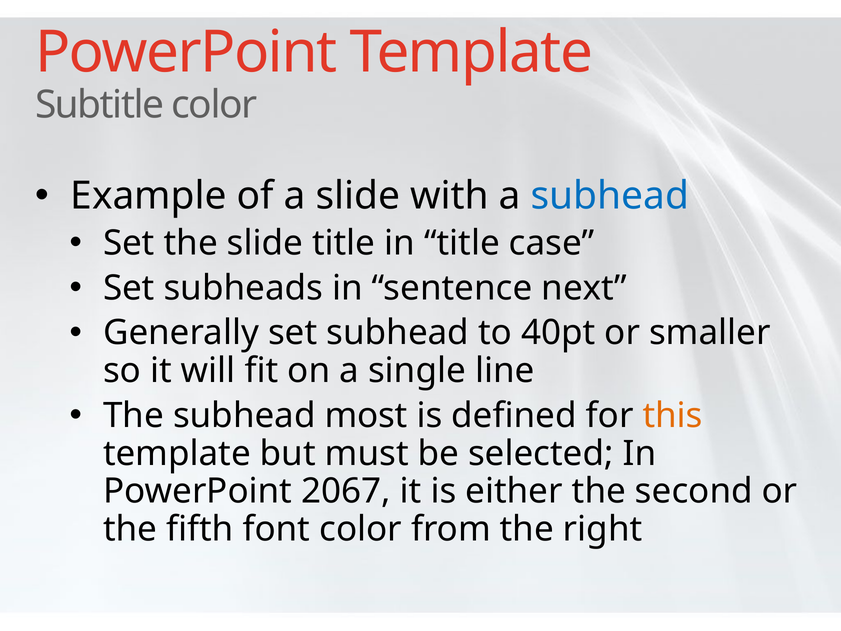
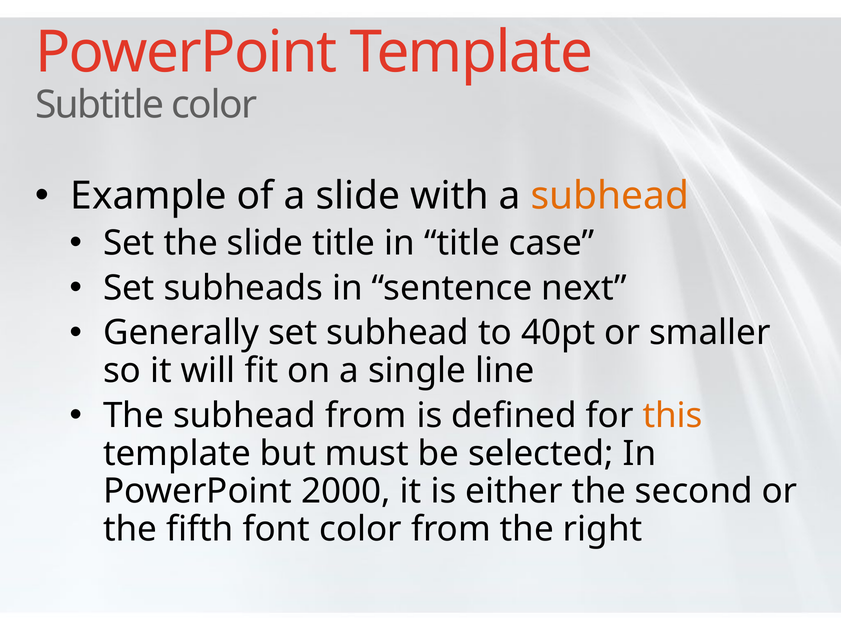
subhead colour: blue -> orange (610, 196)
subhead most: most -> from (366, 415)
2067: 2067 -> 2000 (346, 491)
